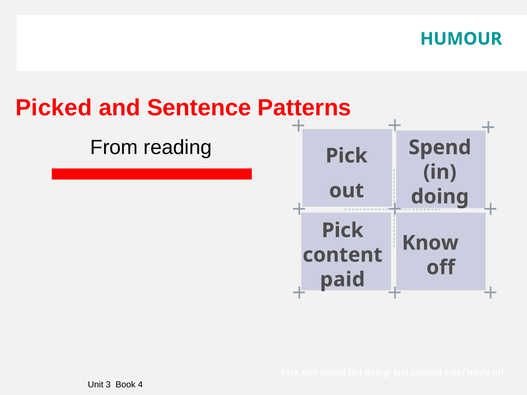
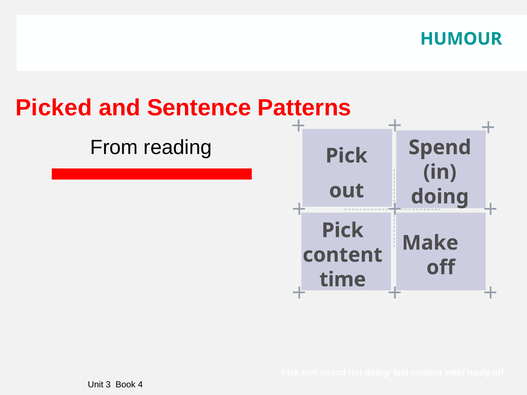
Know: Know -> Make (430, 243)
paid: paid -> time (343, 280)
